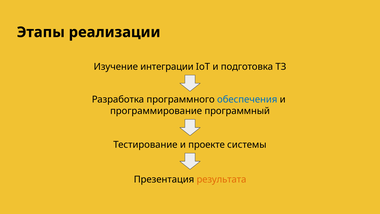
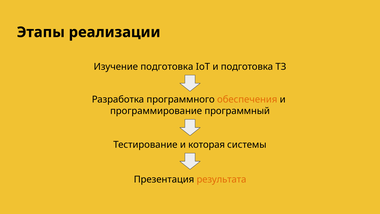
Изучение интеграции: интеграции -> подготовка (167, 67)
обеспечения colour: blue -> orange (247, 99)
проекте: проекте -> которая (207, 145)
